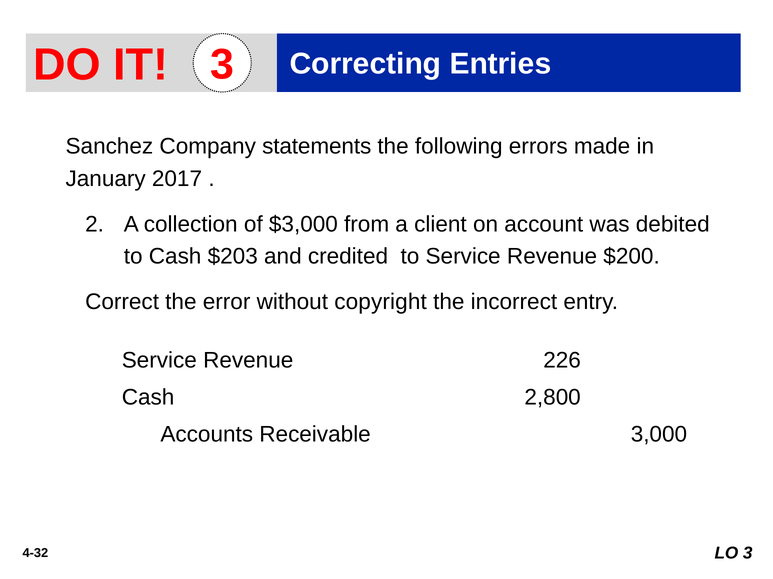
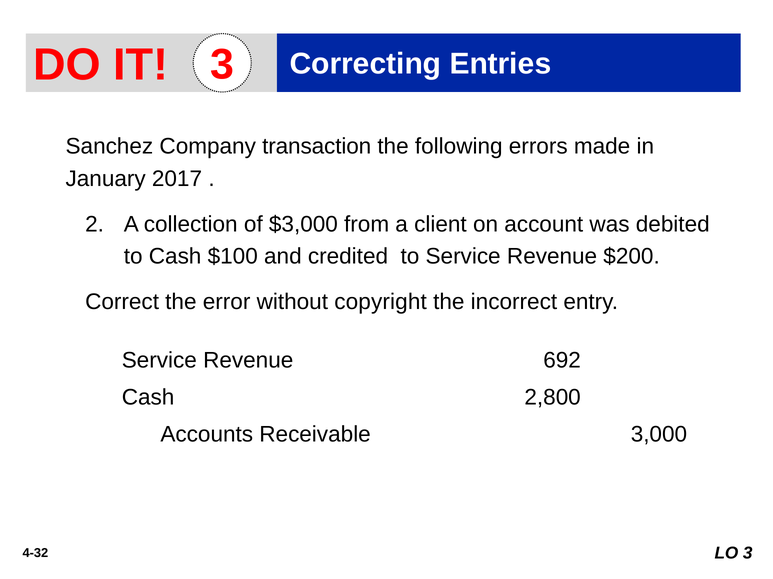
statements: statements -> transaction (317, 147)
$203: $203 -> $100 (233, 257)
226: 226 -> 692 (562, 361)
